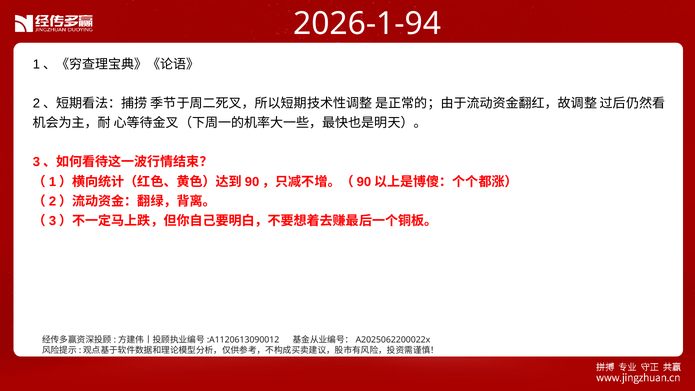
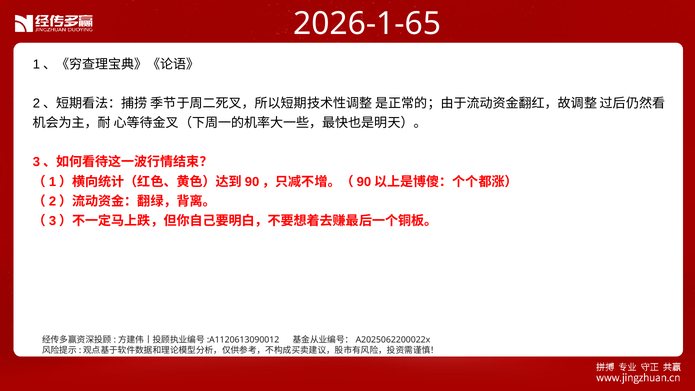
2026-1-94: 2026-1-94 -> 2026-1-65 (367, 24)
